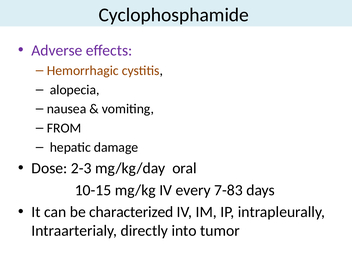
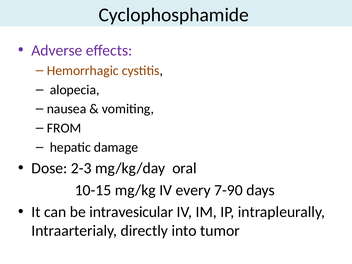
7-83: 7-83 -> 7-90 (228, 190)
characterized: characterized -> intravesicular (131, 212)
